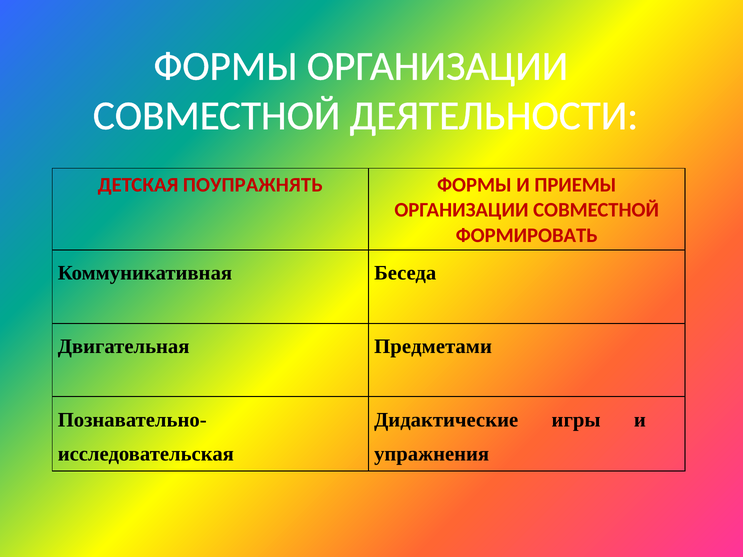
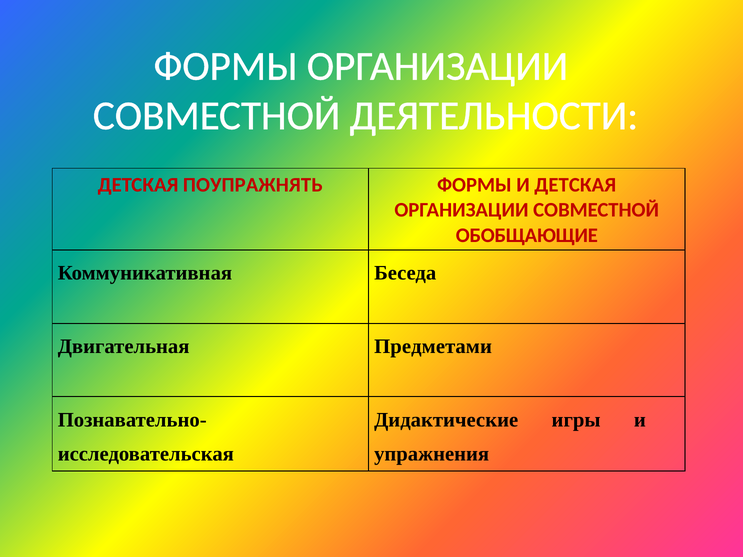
И ПРИЕМЫ: ПРИЕМЫ -> ДЕТСКАЯ (575, 185)
ФОРМИРОВАТЬ: ФОРМИРОВАТЬ -> ОБОБЩАЮЩИЕ (527, 235)
